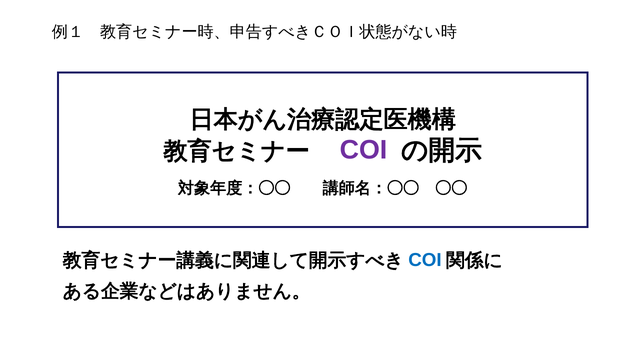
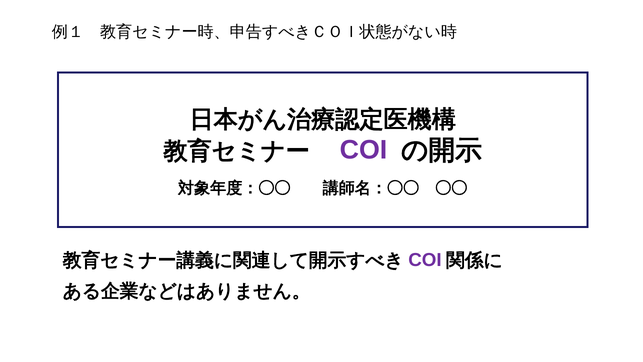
COI colour: blue -> purple (425, 260)
